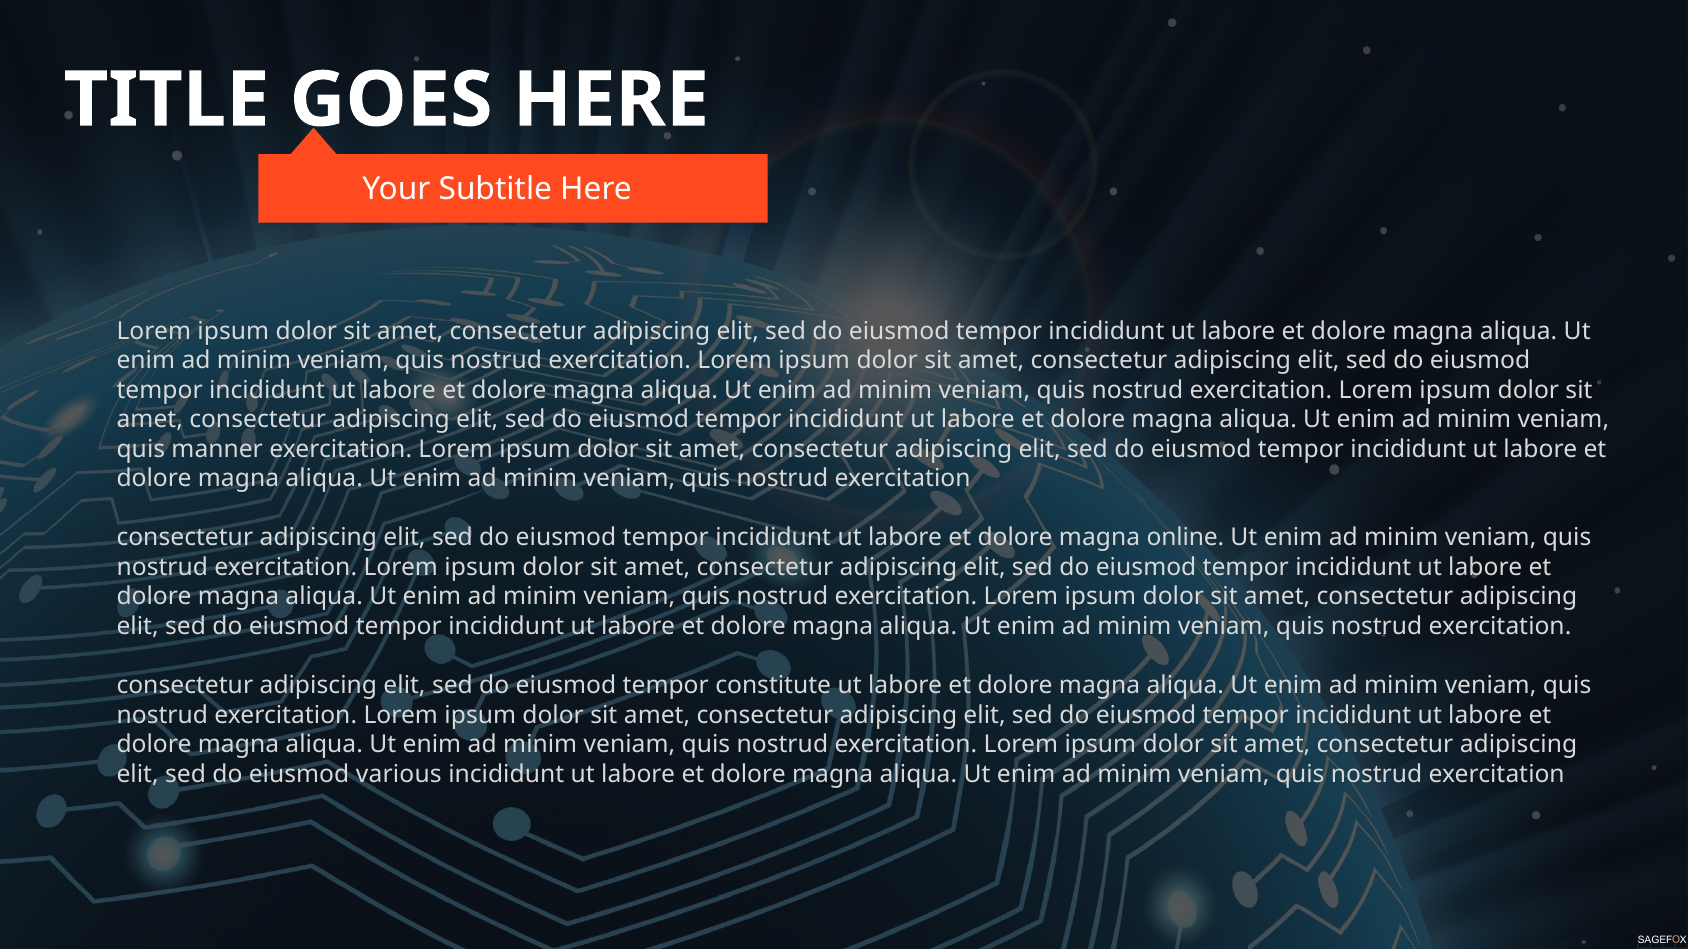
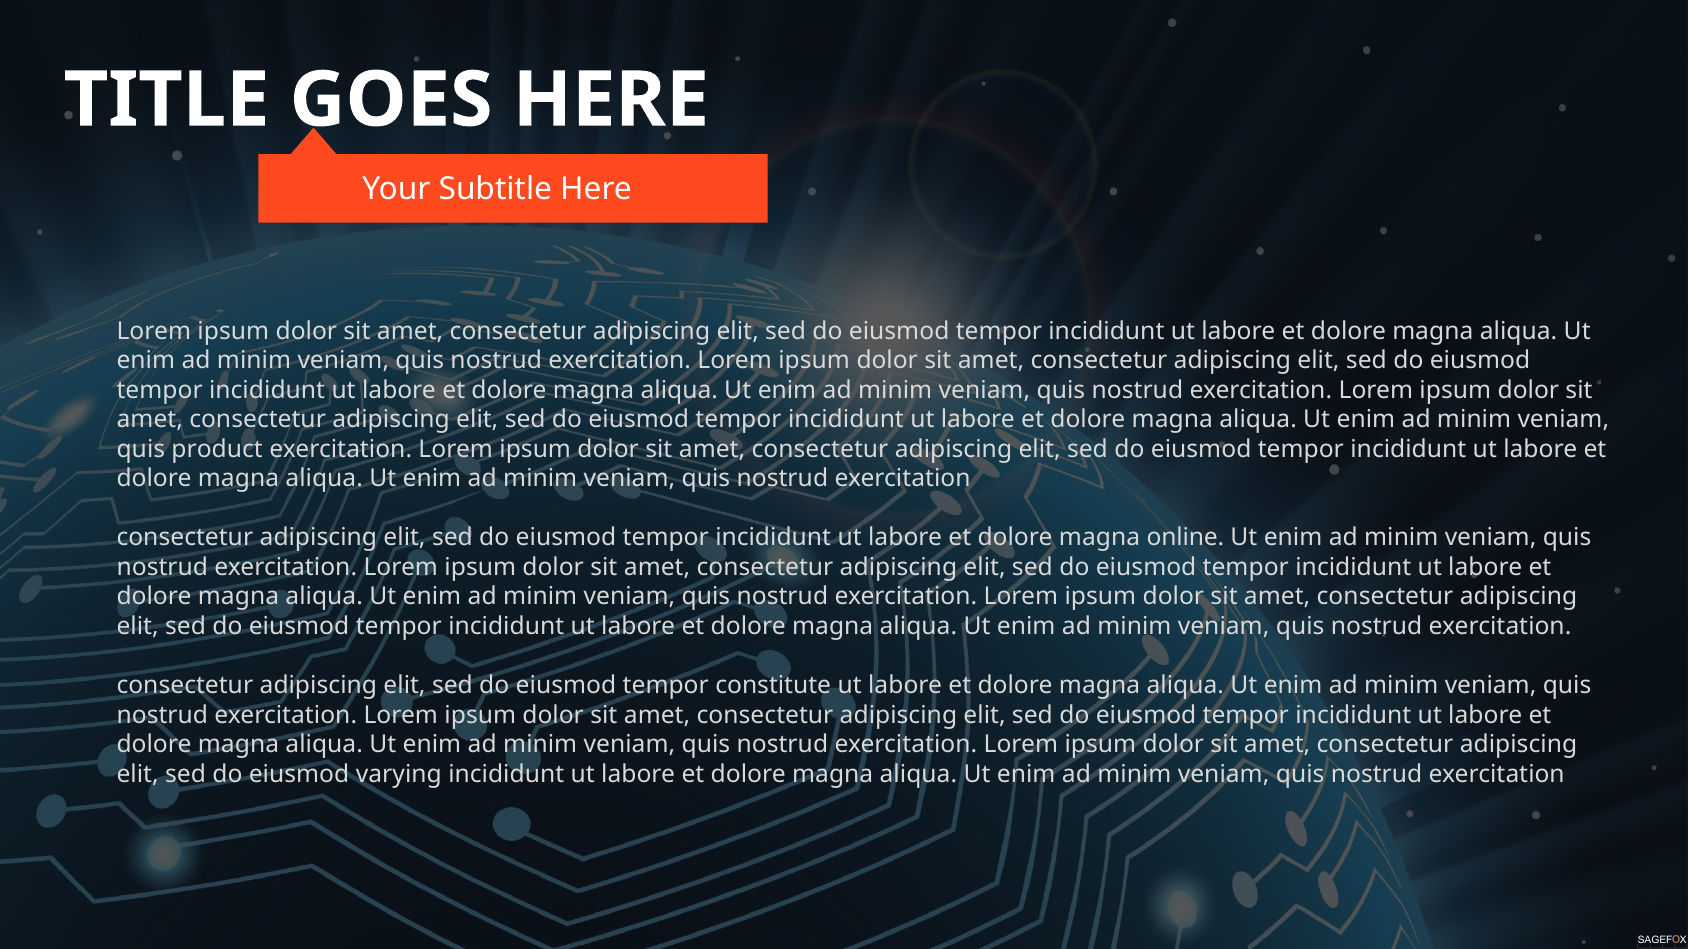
manner: manner -> product (217, 449)
various: various -> varying (399, 774)
